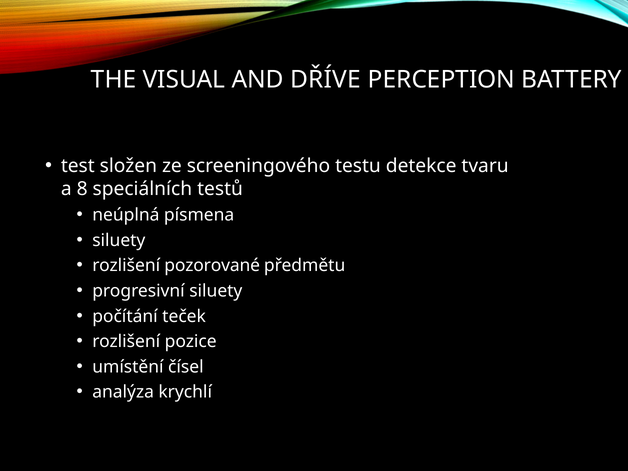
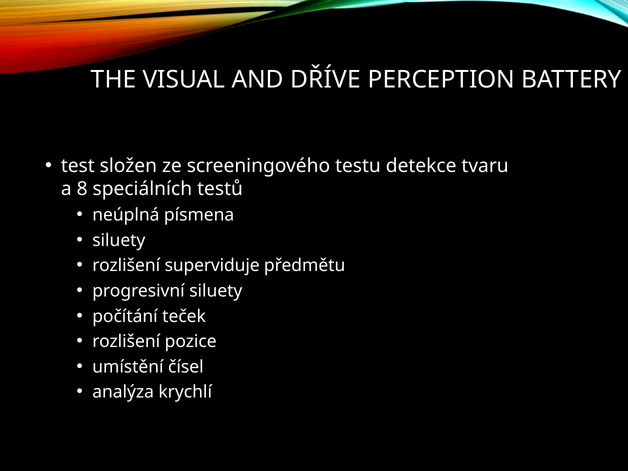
pozorované: pozorované -> superviduje (212, 266)
